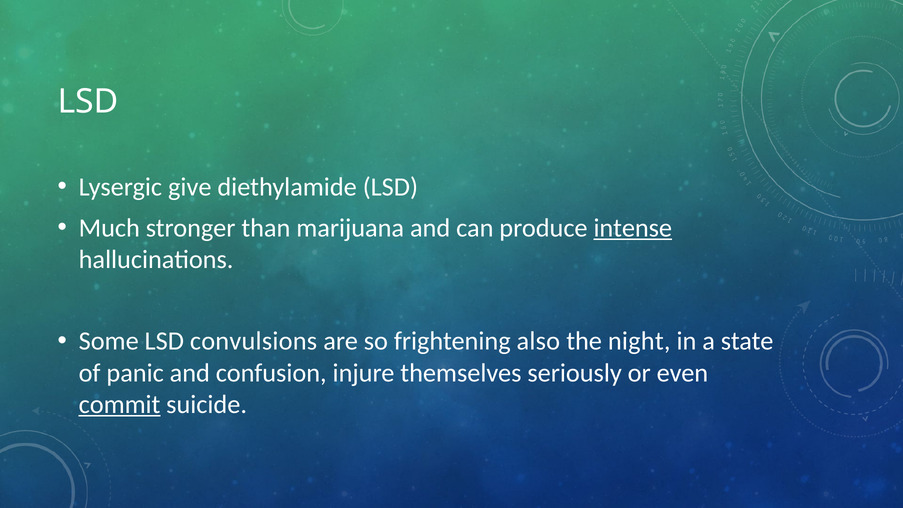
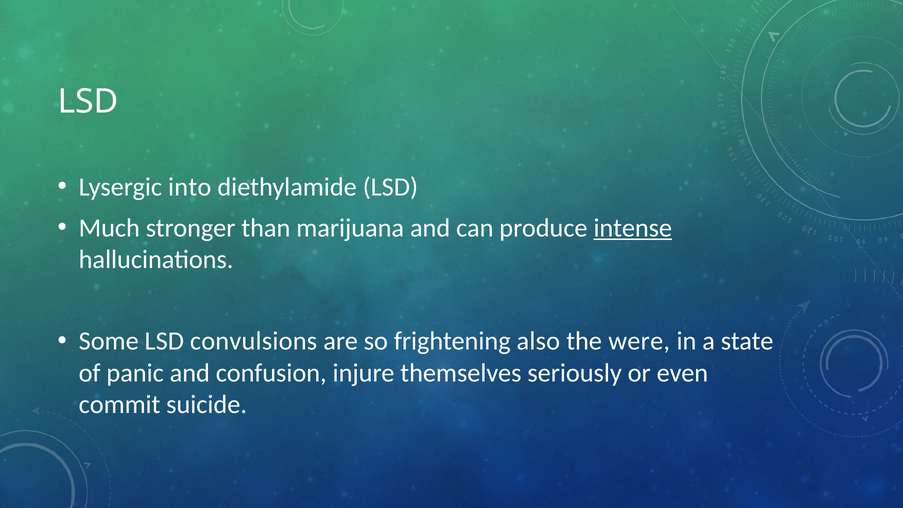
give: give -> into (190, 187)
night: night -> were (639, 341)
commit underline: present -> none (120, 404)
